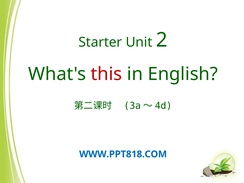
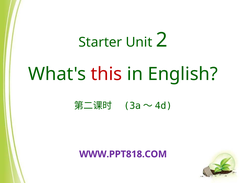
WWW.PPT818.COM colour: blue -> purple (123, 154)
